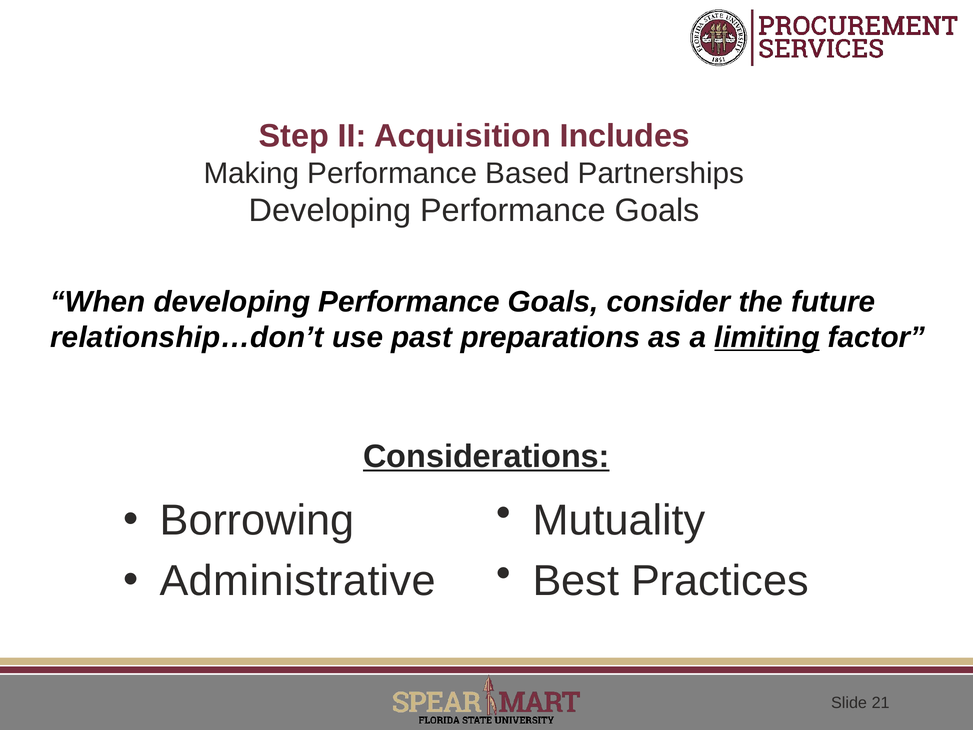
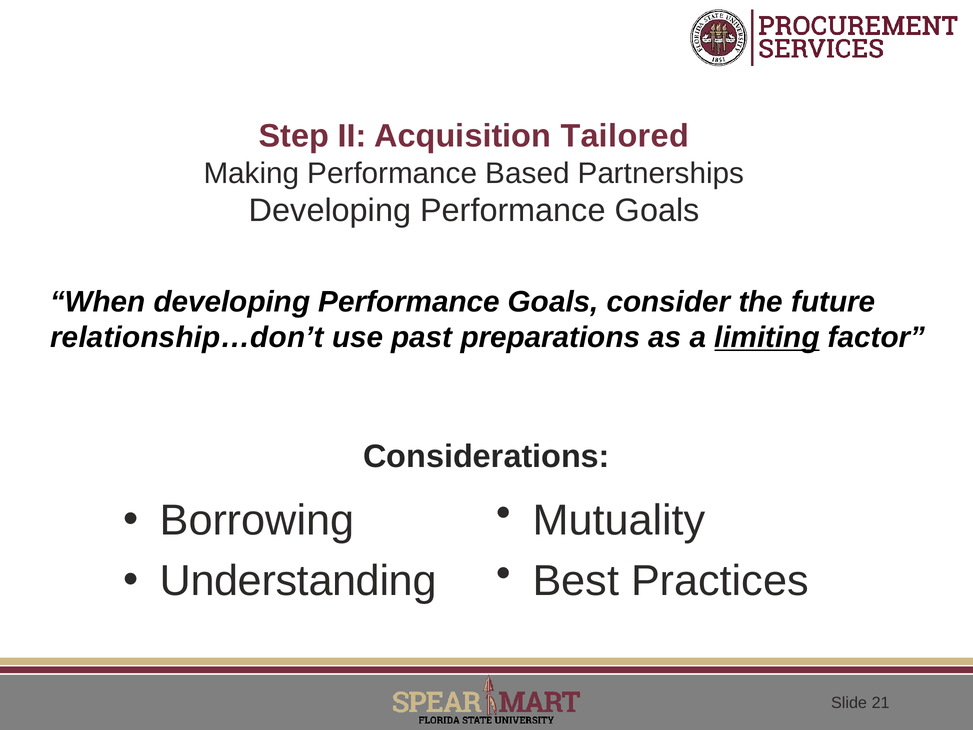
Includes: Includes -> Tailored (625, 136)
Considerations underline: present -> none (486, 456)
Administrative: Administrative -> Understanding (298, 581)
